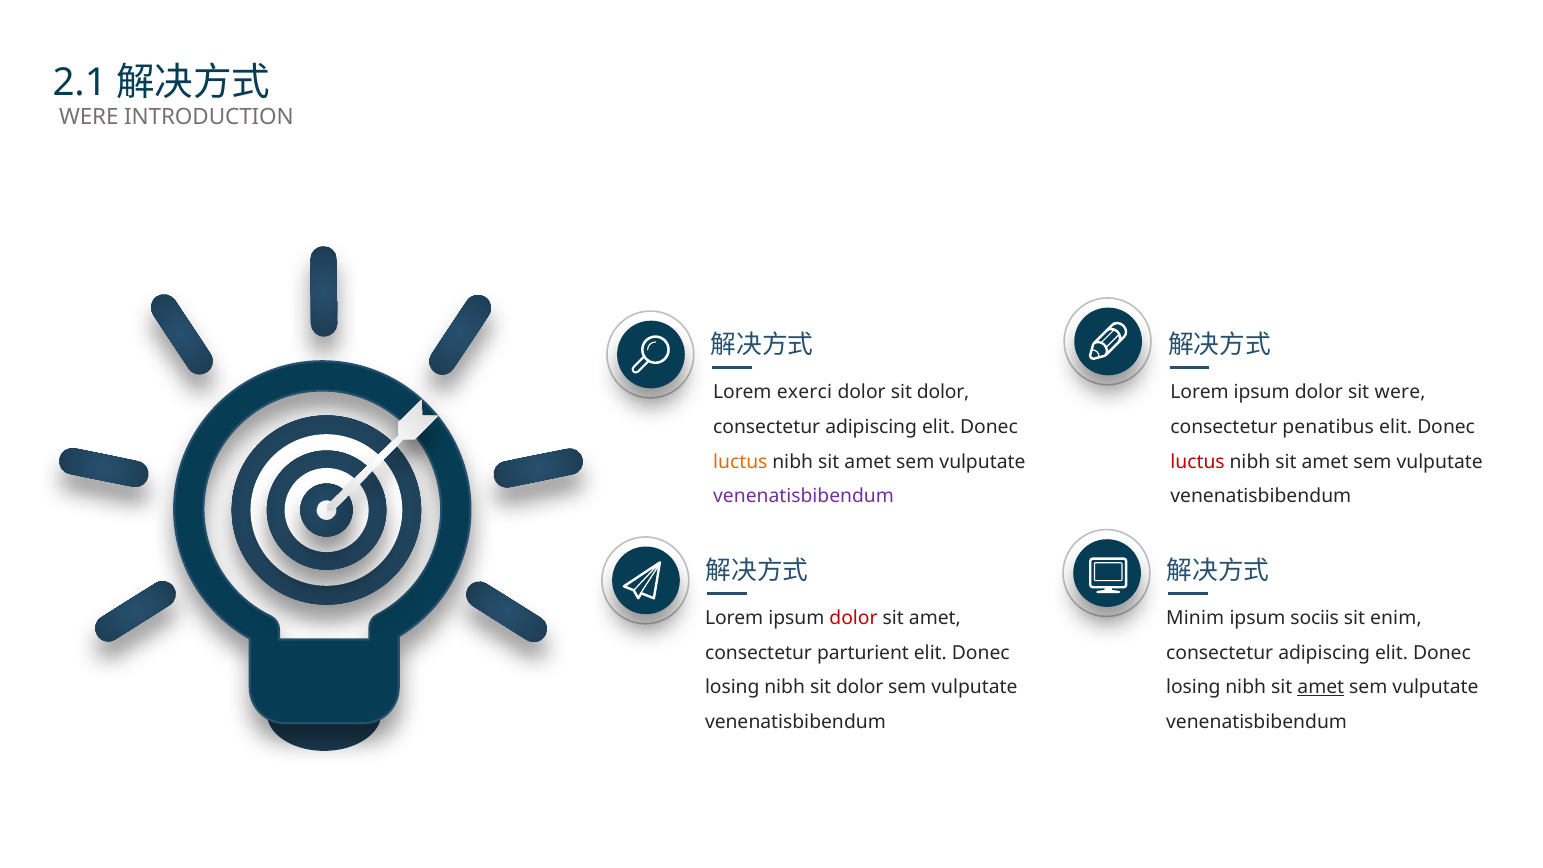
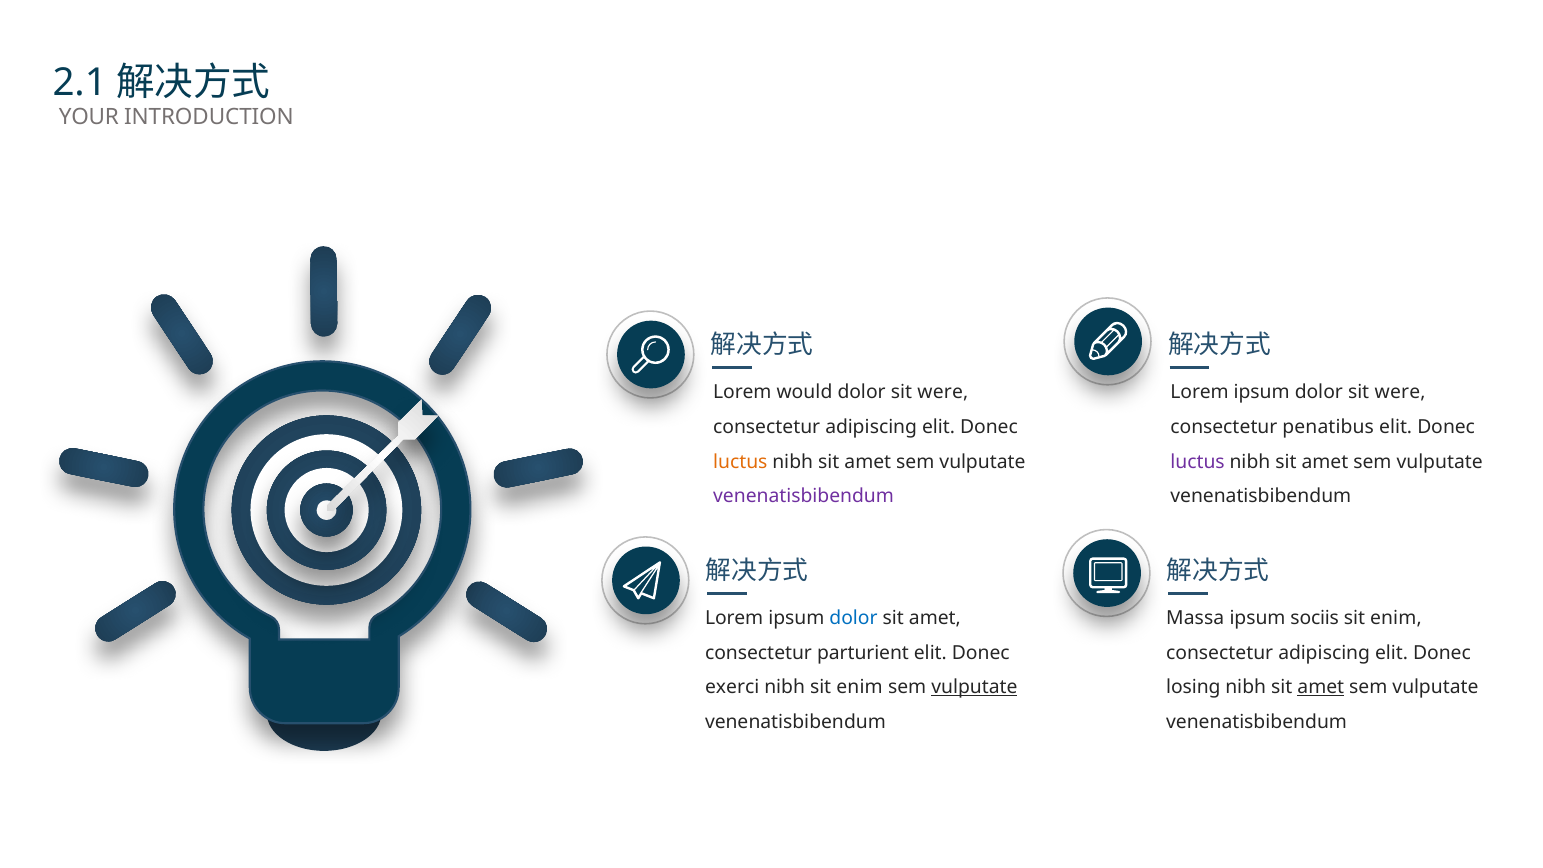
WERE: WERE -> YOUR (89, 117)
exerci: exerci -> would (804, 392)
dolor: dolor -> were (943, 392)
luctus colour: red -> purple (1198, 462)
dolor colour: red -> blue (853, 618)
Minim: Minim -> Massa (1195, 618)
losing: losing -> exerci (732, 688)
nibh sit dolor: dolor -> enim (860, 688)
vulputate underline: none -> present (974, 688)
